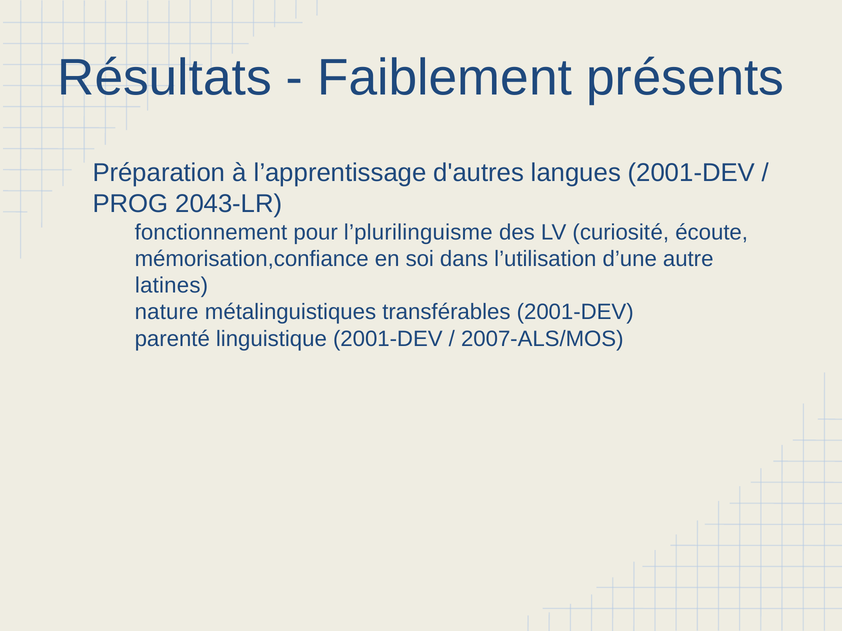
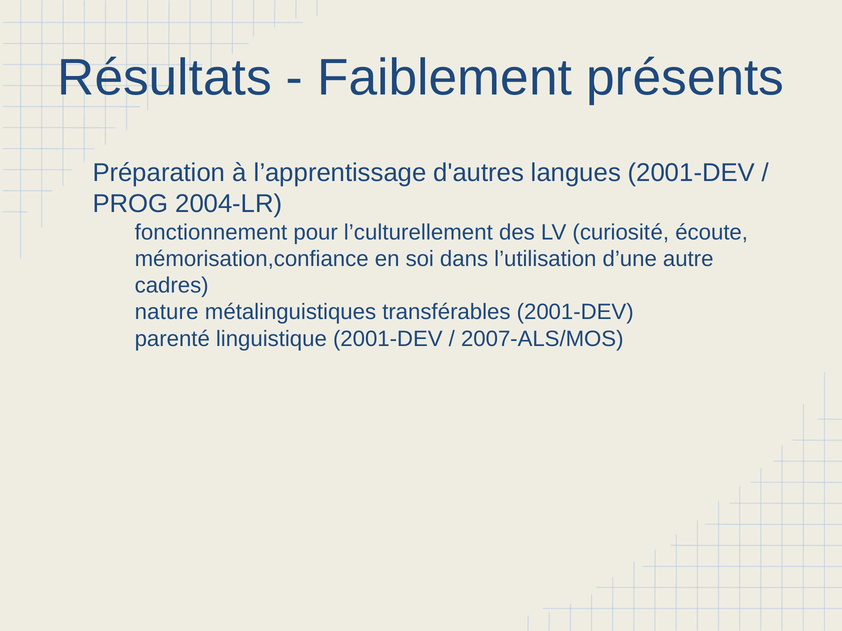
2043-LR: 2043-LR -> 2004-LR (229, 204)
l’plurilinguisme: l’plurilinguisme -> l’culturellement (418, 232)
latines: latines -> cadres (172, 286)
